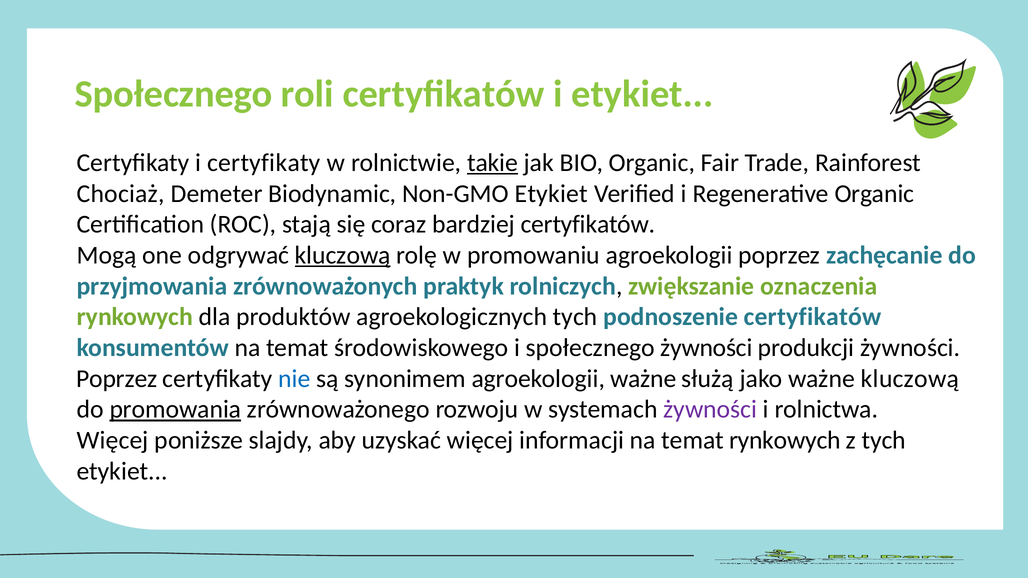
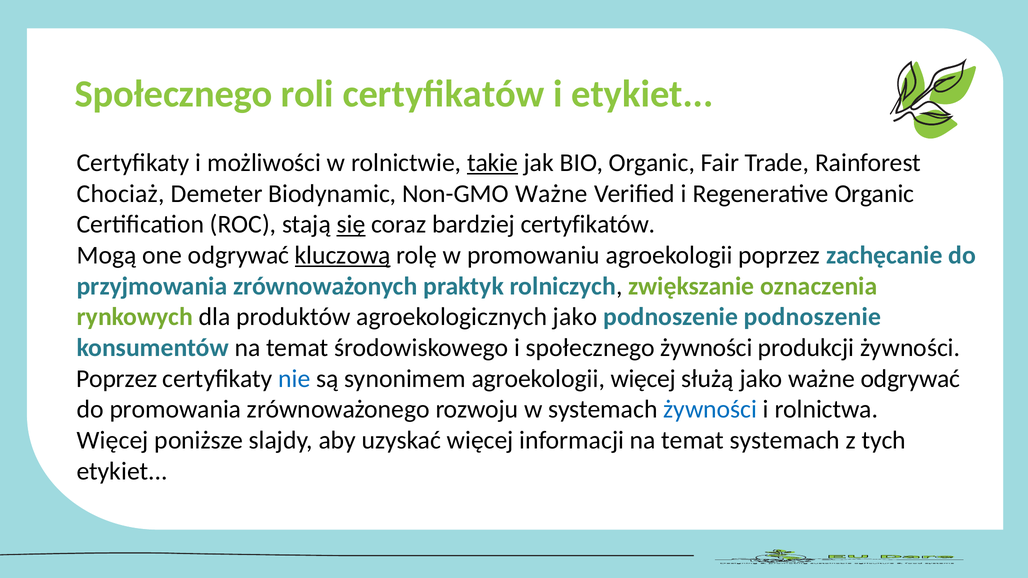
i certyfikaty: certyfikaty -> możliwości (264, 163)
Non-GMO Etykiet: Etykiet -> Ważne (551, 194)
się underline: none -> present (351, 225)
agroekologicznych tych: tych -> jako (575, 317)
podnoszenie certyfikatów: certyfikatów -> podnoszenie (813, 317)
agroekologii ważne: ważne -> więcej (643, 379)
ważne kluczową: kluczową -> odgrywać (910, 379)
promowania underline: present -> none (175, 410)
żywności colour: purple -> blue (710, 410)
temat rynkowych: rynkowych -> systemach (785, 440)
